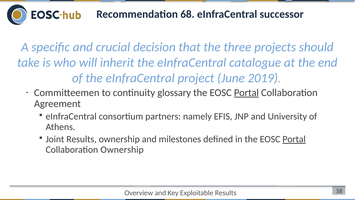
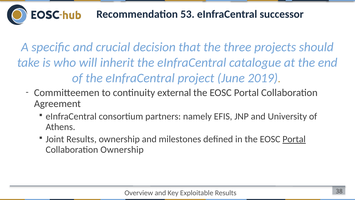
68: 68 -> 53 (187, 14)
glossary: glossary -> external (174, 92)
Portal underline: present -> none (246, 92)
